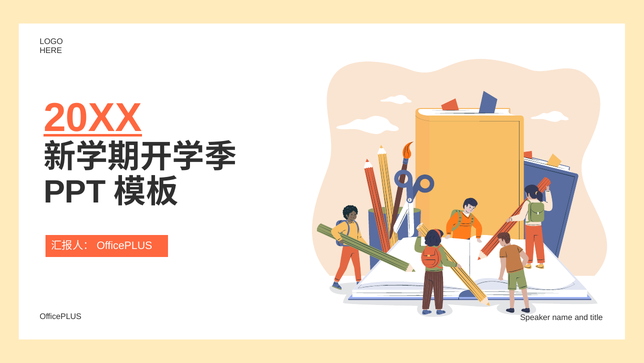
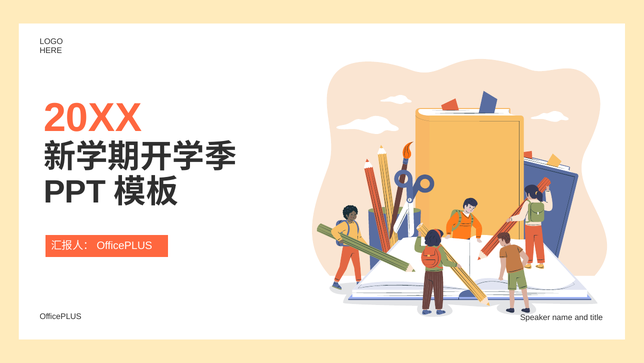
20XX underline: present -> none (93, 118)
